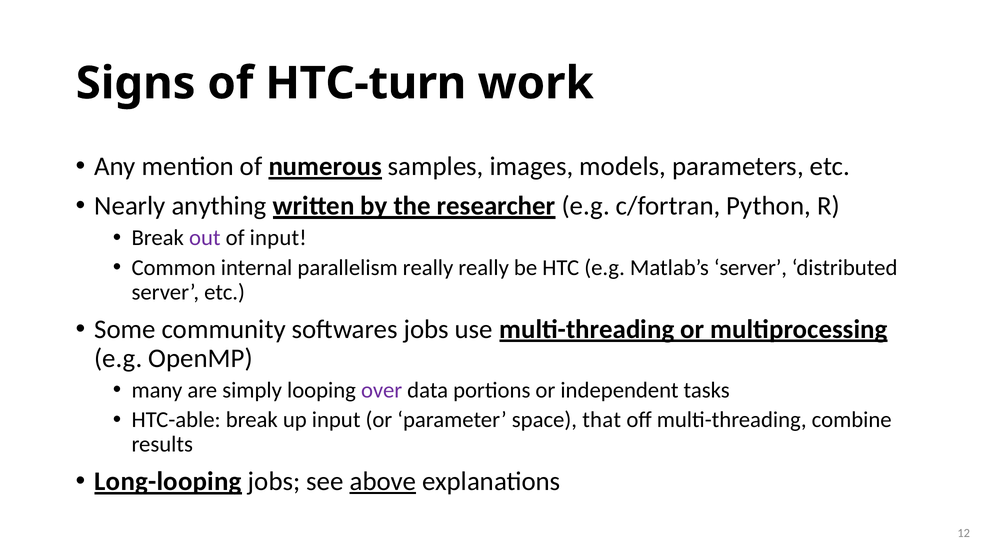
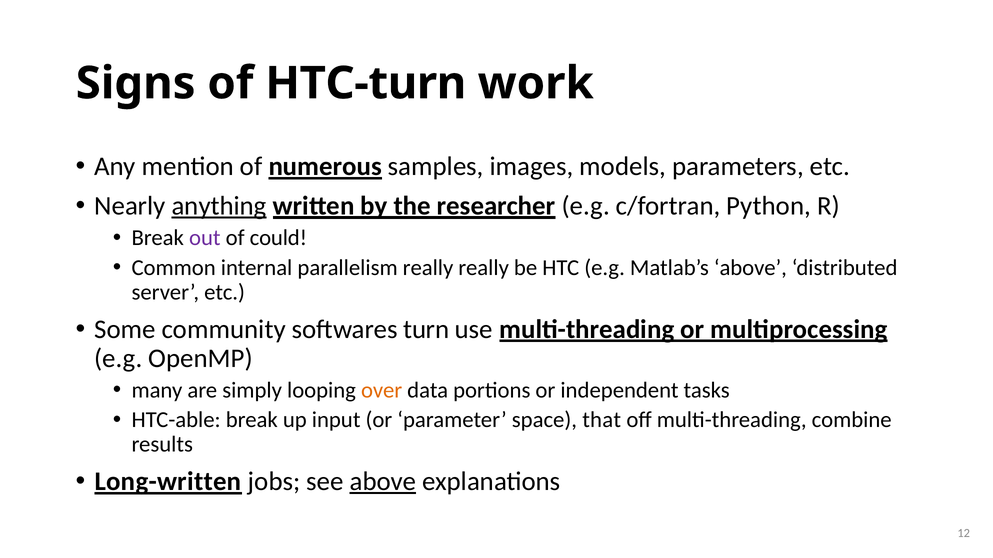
anything underline: none -> present (219, 206)
of input: input -> could (278, 238)
Matlab’s server: server -> above (750, 268)
softwares jobs: jobs -> turn (426, 330)
over colour: purple -> orange (382, 391)
Long-looping: Long-looping -> Long-written (168, 482)
